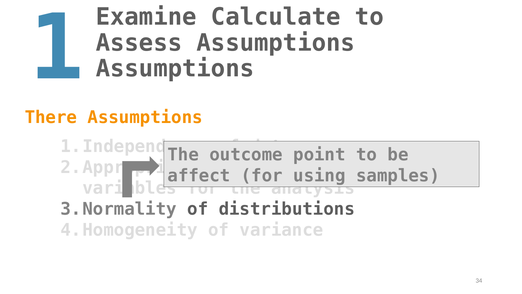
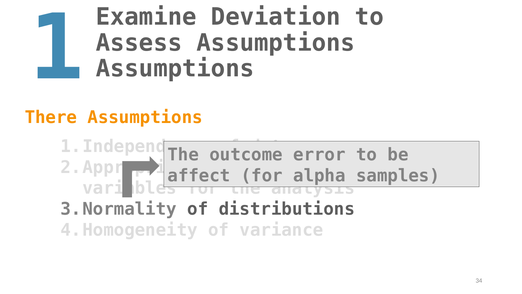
Calculate: Calculate -> Deviation (276, 17)
point: point -> error (319, 155)
using: using -> alpha (319, 176)
